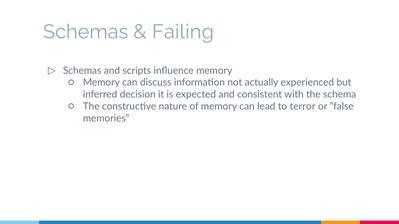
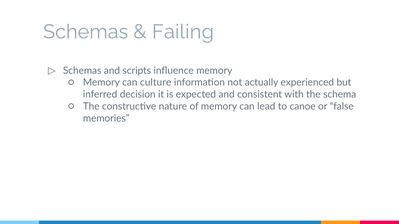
discuss: discuss -> culture (156, 83)
terror: terror -> canoe (303, 107)
